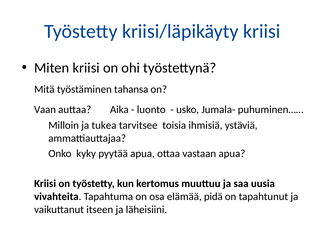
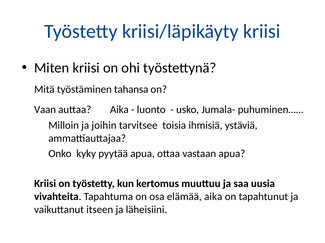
tukea: tukea -> joihin (104, 126)
elämää pidä: pidä -> aika (213, 197)
